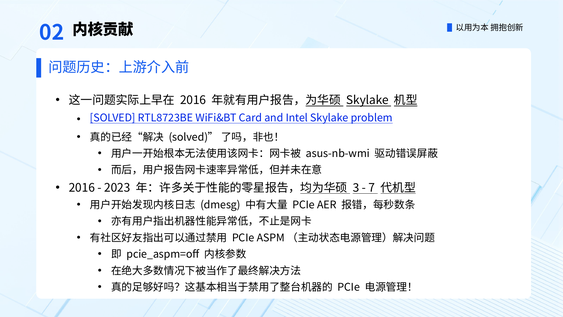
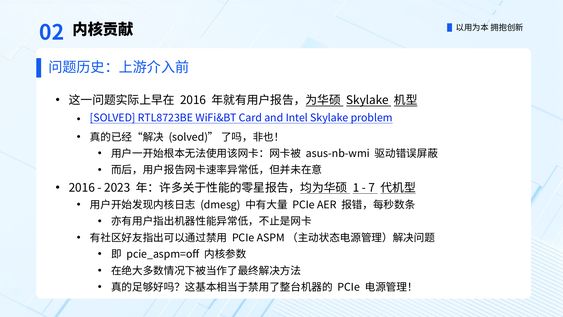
3: 3 -> 1 (356, 188)
